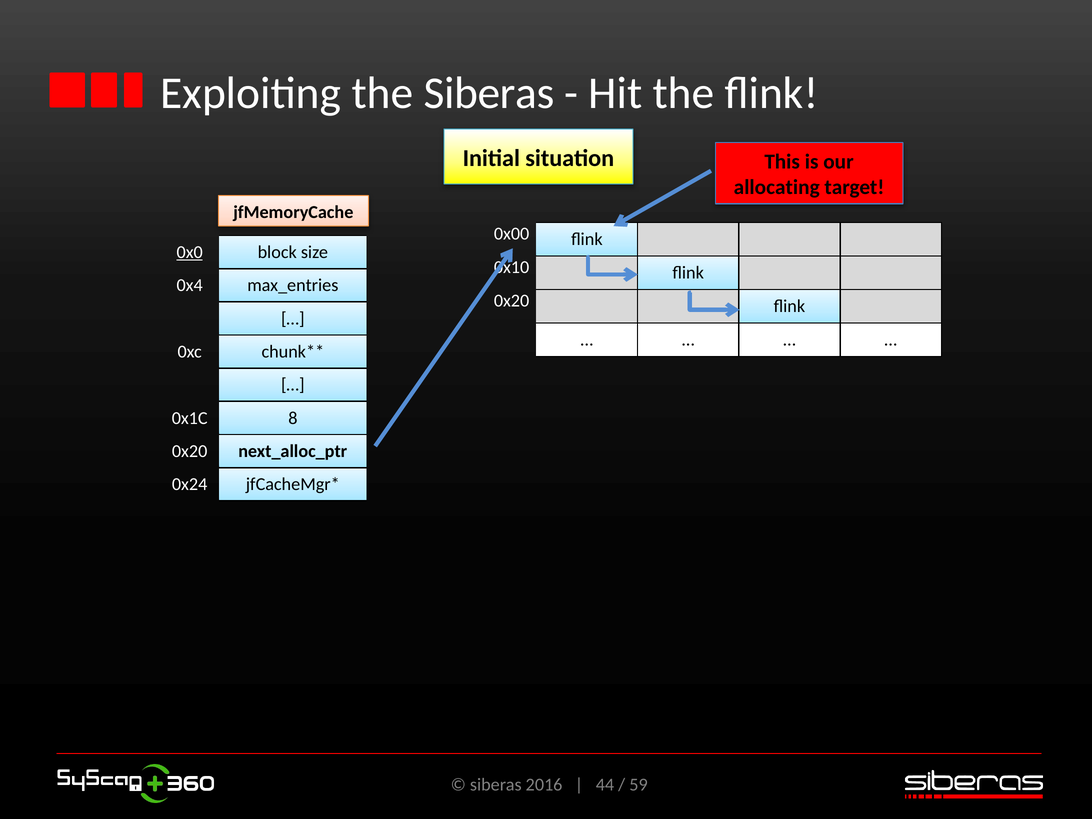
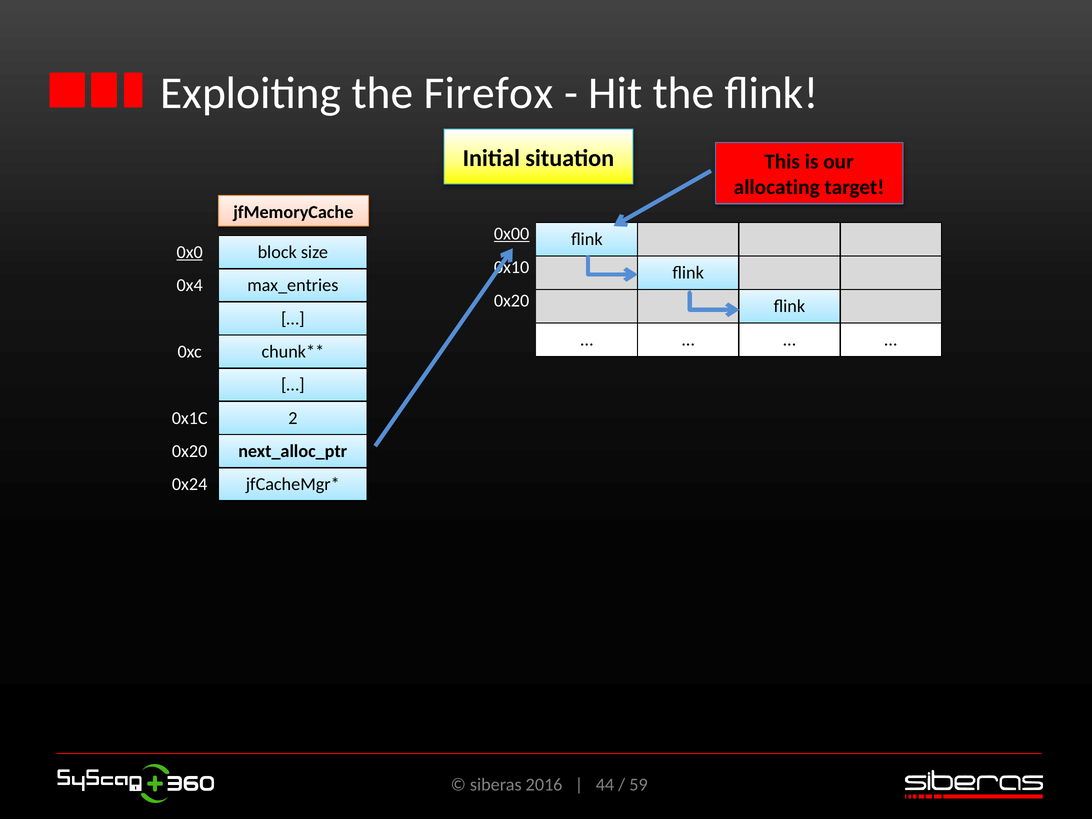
the Siberas: Siberas -> Firefox (489, 93)
0x00 underline: none -> present (512, 234)
8: 8 -> 2 (293, 418)
